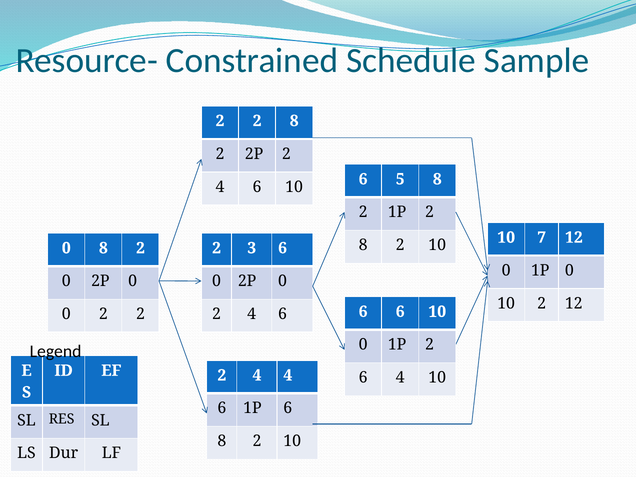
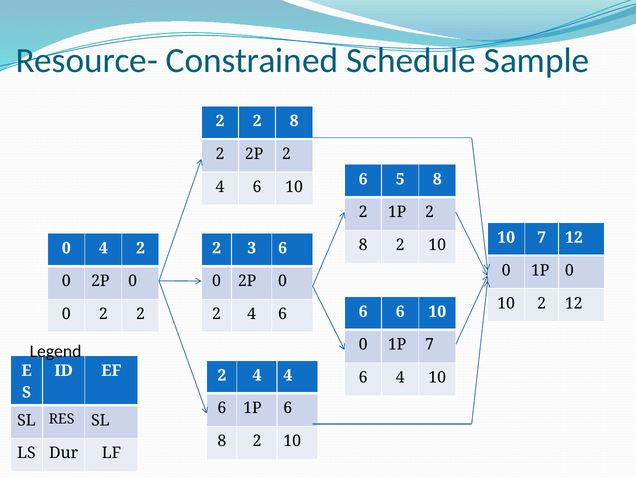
0 8: 8 -> 4 (103, 248)
0 1P 2: 2 -> 7 (429, 345)
